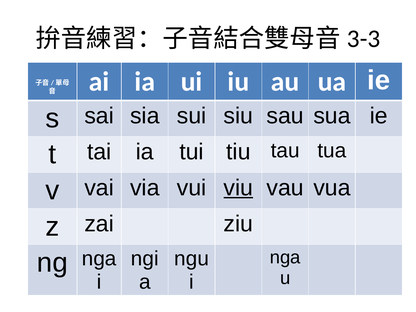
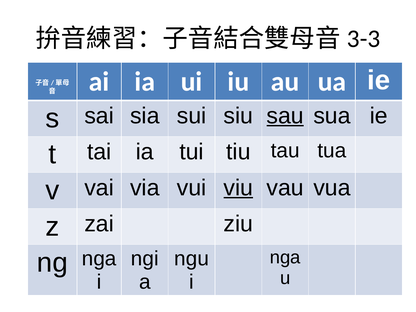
sau underline: none -> present (285, 116)
